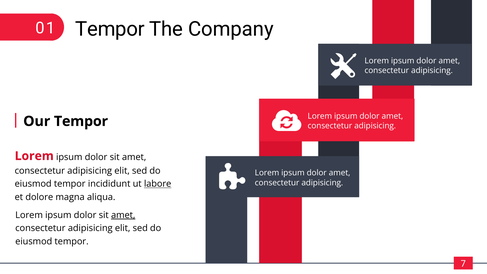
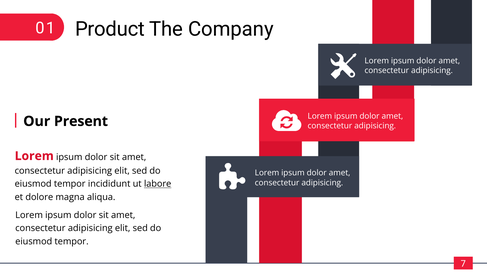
Tempor: Tempor -> Product (110, 29)
Our Tempor: Tempor -> Present (81, 121)
amet underline: present -> none (123, 215)
